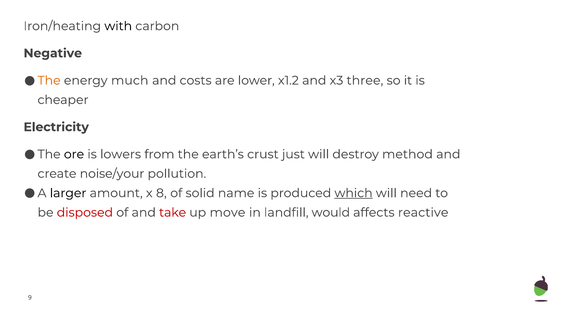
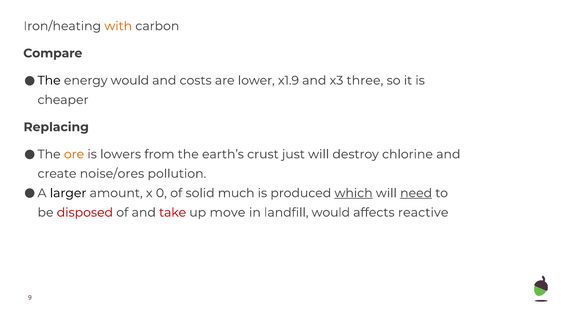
with colour: black -> orange (118, 26)
Negative: Negative -> Compare (53, 53)
The colour: orange -> black (49, 81)
energy much: much -> would (130, 81)
x1.2: x1.2 -> x1.9 (288, 81)
Electricity: Electricity -> Replacing (56, 127)
ore colour: black -> orange (74, 155)
method: method -> chlorine (407, 155)
noise/your: noise/your -> noise/ores (112, 174)
8: 8 -> 0 (161, 193)
name: name -> much (236, 193)
need underline: none -> present (416, 193)
